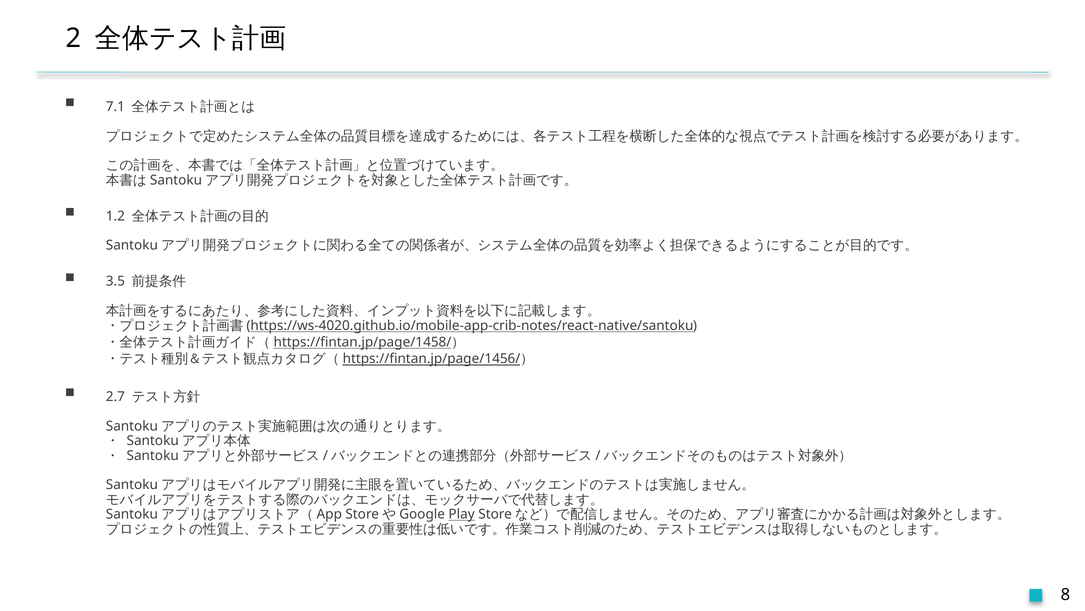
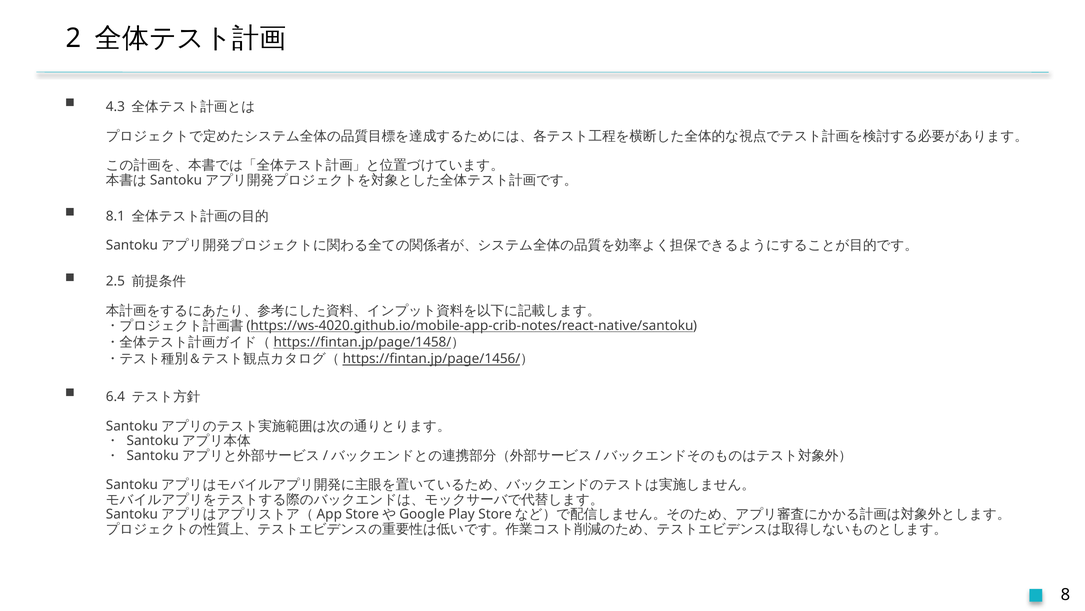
7.1: 7.1 -> 4.3 (115, 106)
1.2: 1.2 -> 8.1 (115, 216)
3.5: 3.5 -> 2.5 (115, 281)
2.7: 2.7 -> 6.4 (115, 396)
Play underline: present -> none (462, 514)
